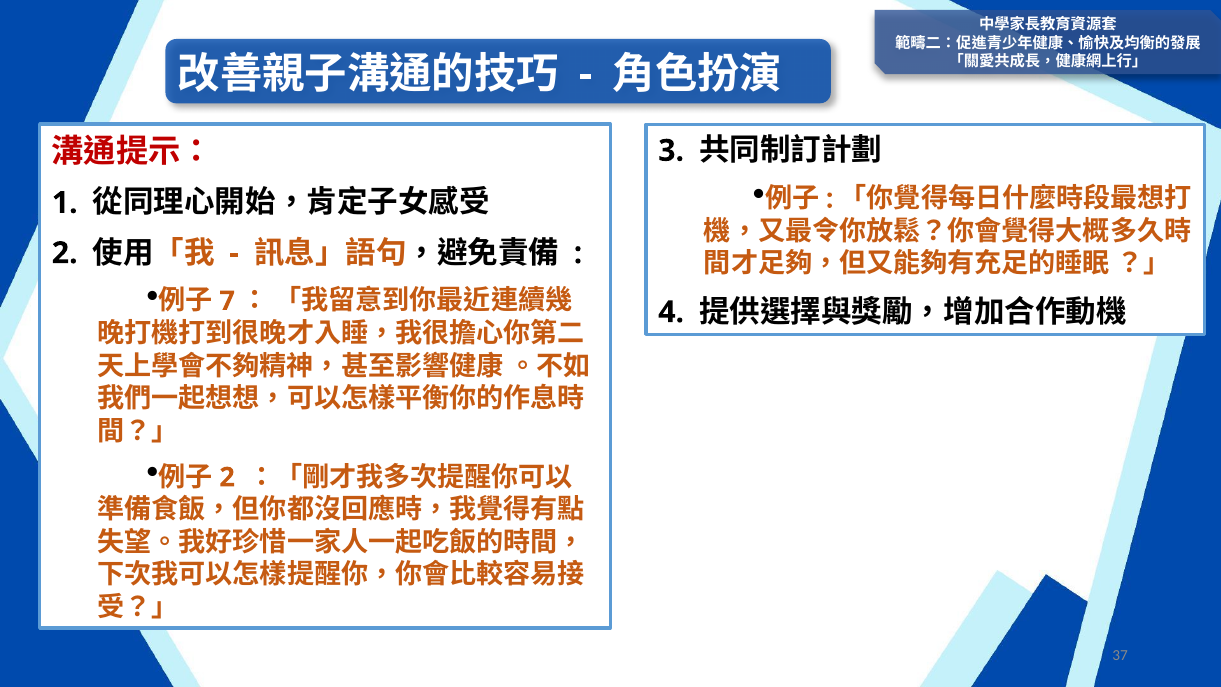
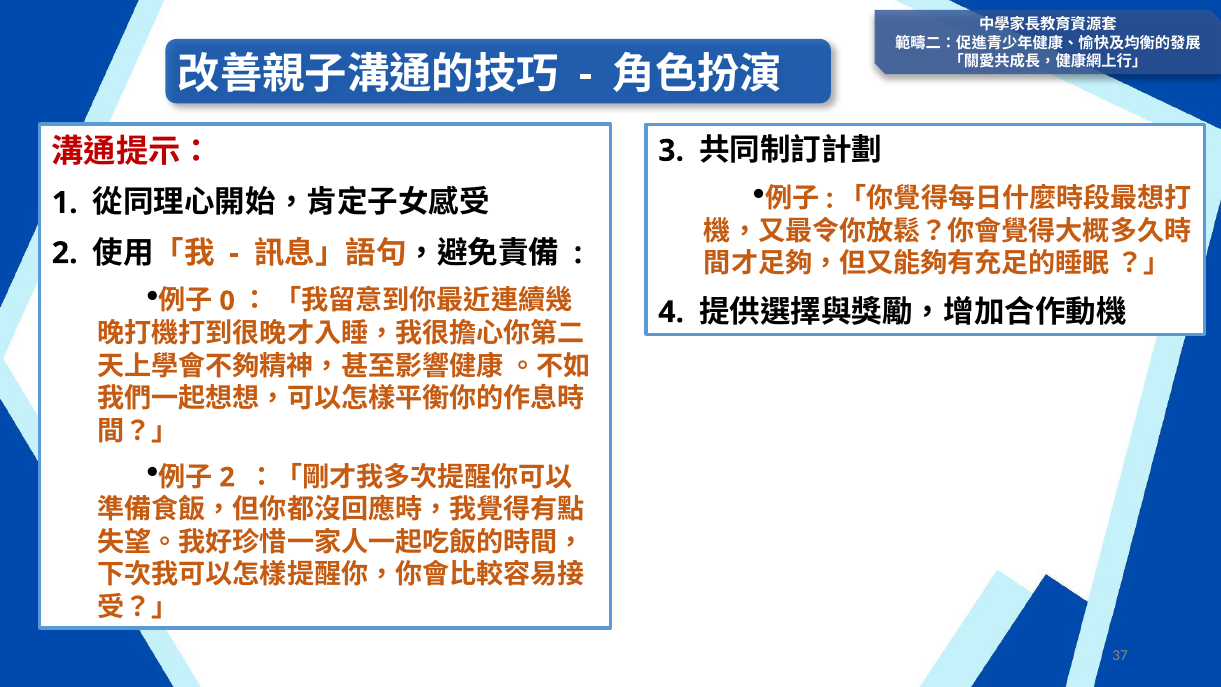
7: 7 -> 0 (227, 301)
